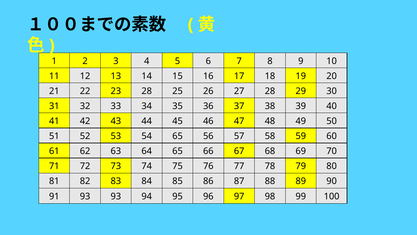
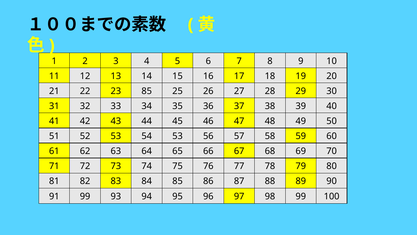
23 28: 28 -> 85 (147, 91)
54 65: 65 -> 53 (178, 136)
91 93: 93 -> 99 (85, 196)
